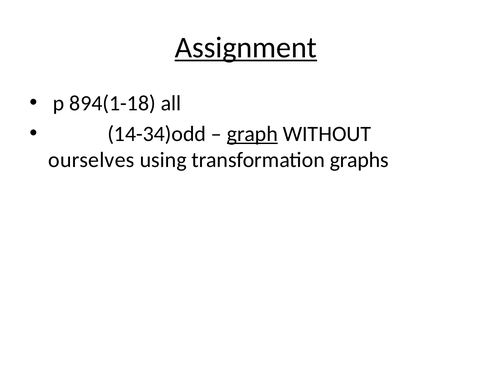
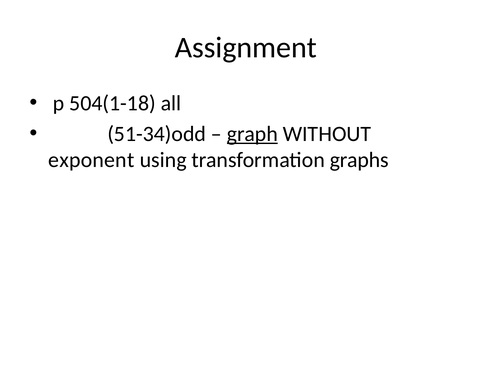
Assignment underline: present -> none (246, 48)
894(1-18: 894(1-18 -> 504(1-18 (113, 103)
14-34)odd: 14-34)odd -> 51-34)odd (157, 134)
ourselves: ourselves -> exponent (91, 160)
